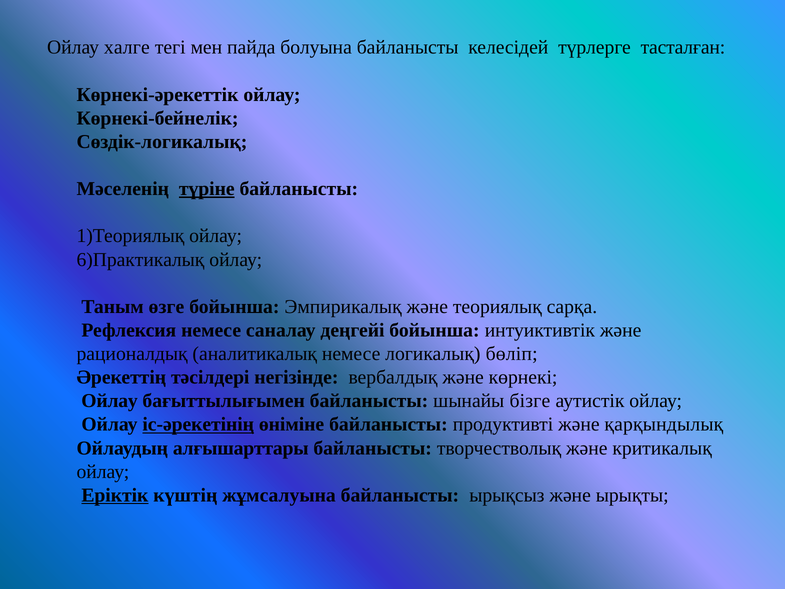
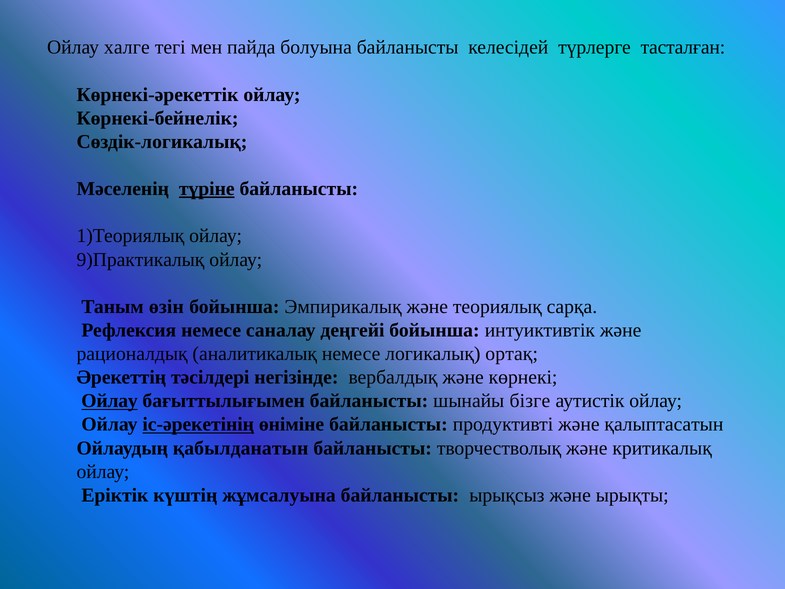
6)Практикалық: 6)Практикалық -> 9)Практикалық (140, 259)
өзге: өзге -> өзін (166, 307)
бөліп: бөліп -> ортақ (512, 354)
Ойлау underline: none -> present (110, 401)
қарқындылық: қарқындылық -> қалыптасатын (664, 424)
алғышарттары: алғышарттары -> қабылданатын (241, 448)
Еріктік underline: present -> none (115, 495)
